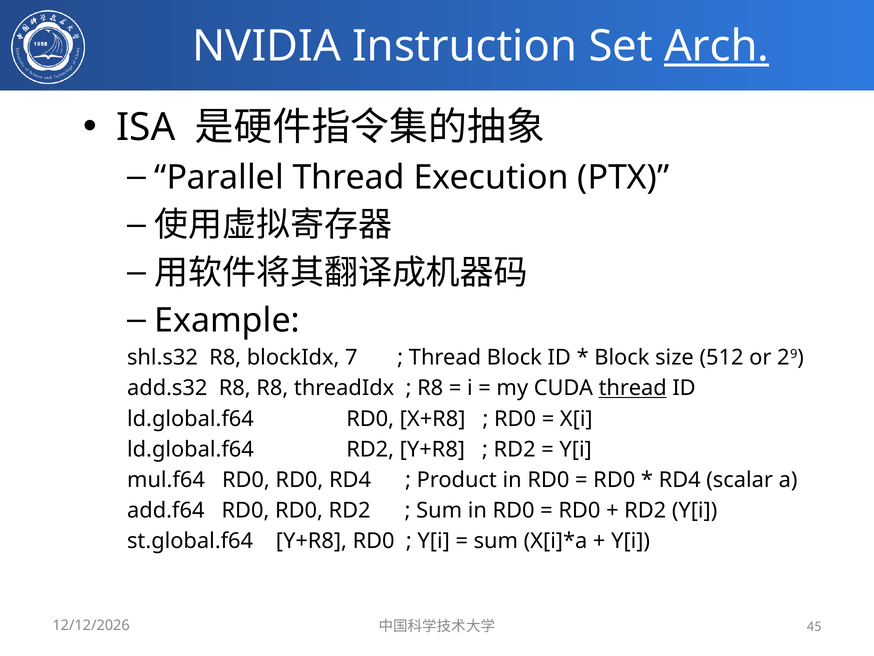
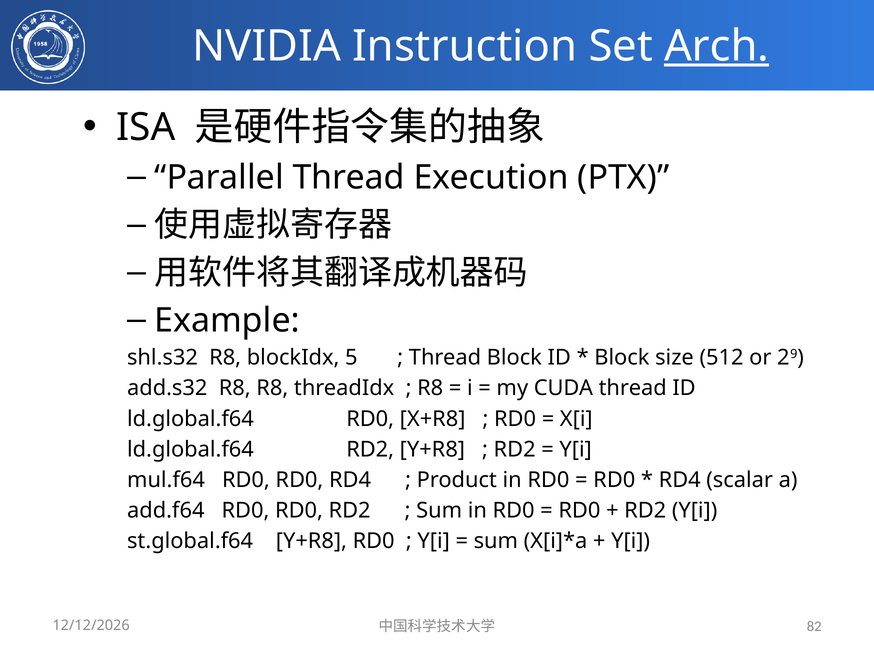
7: 7 -> 5 (351, 357)
thread underline: present -> none (633, 388)
45: 45 -> 82 (814, 626)
